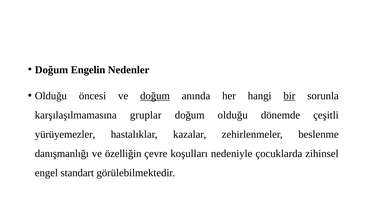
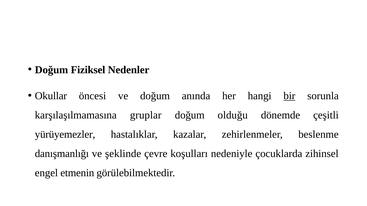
Engelin: Engelin -> Fiziksel (88, 70)
Olduğu: Olduğu -> Okullar (51, 96)
doğum underline: present -> none (155, 96)
özelliğin: özelliğin -> şeklinde (123, 154)
standart: standart -> etmenin (77, 173)
